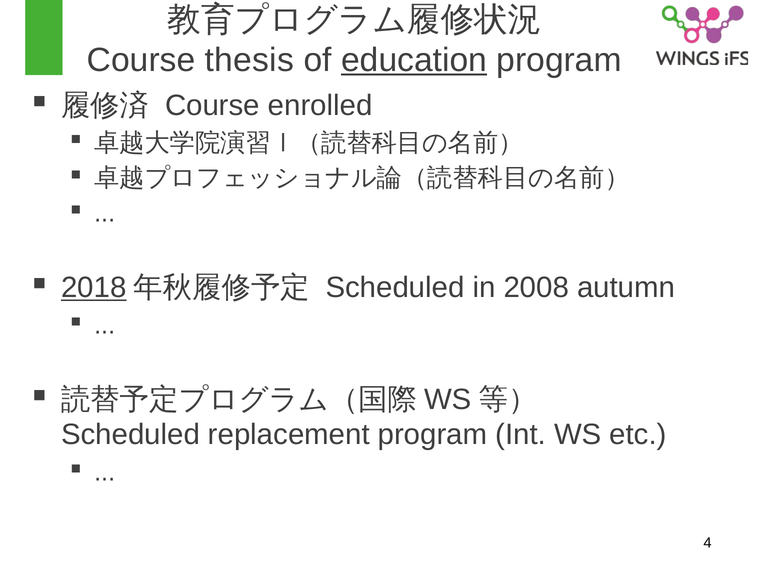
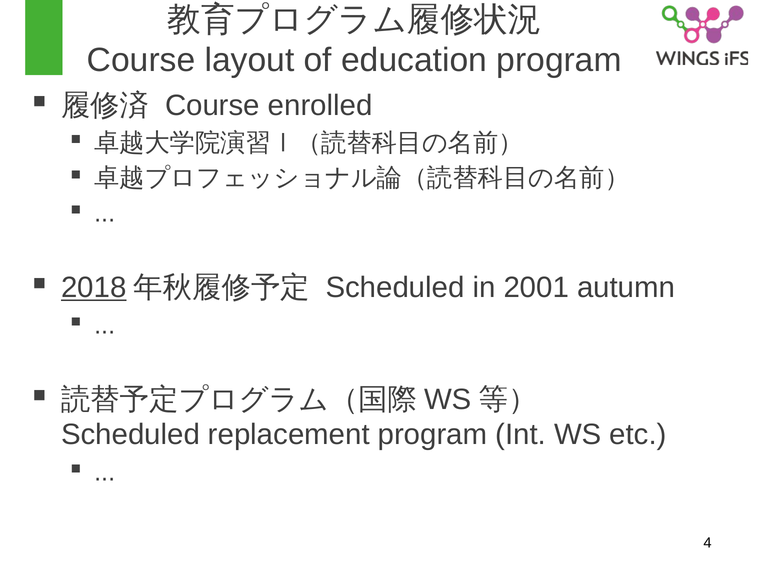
thesis: thesis -> layout (250, 60)
education underline: present -> none (414, 60)
2008: 2008 -> 2001 (536, 288)
